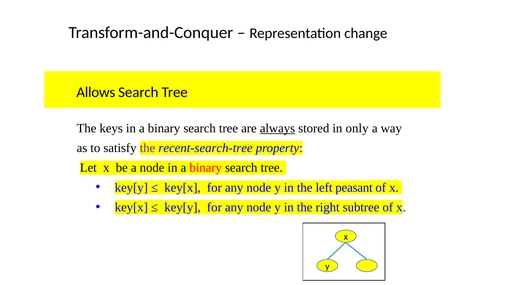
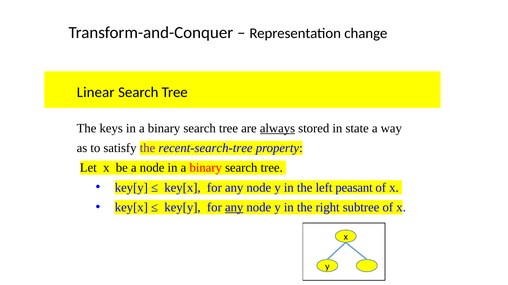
Allows: Allows -> Linear (96, 92)
only: only -> state (357, 129)
any underline: none -> present (234, 208)
